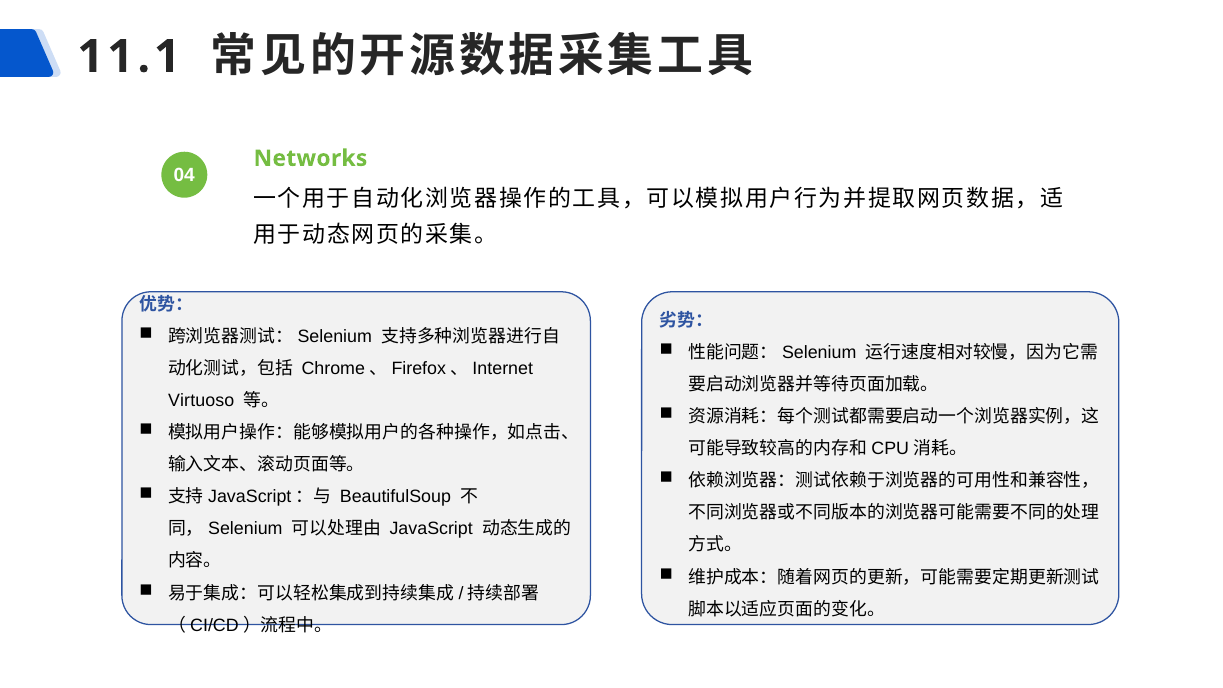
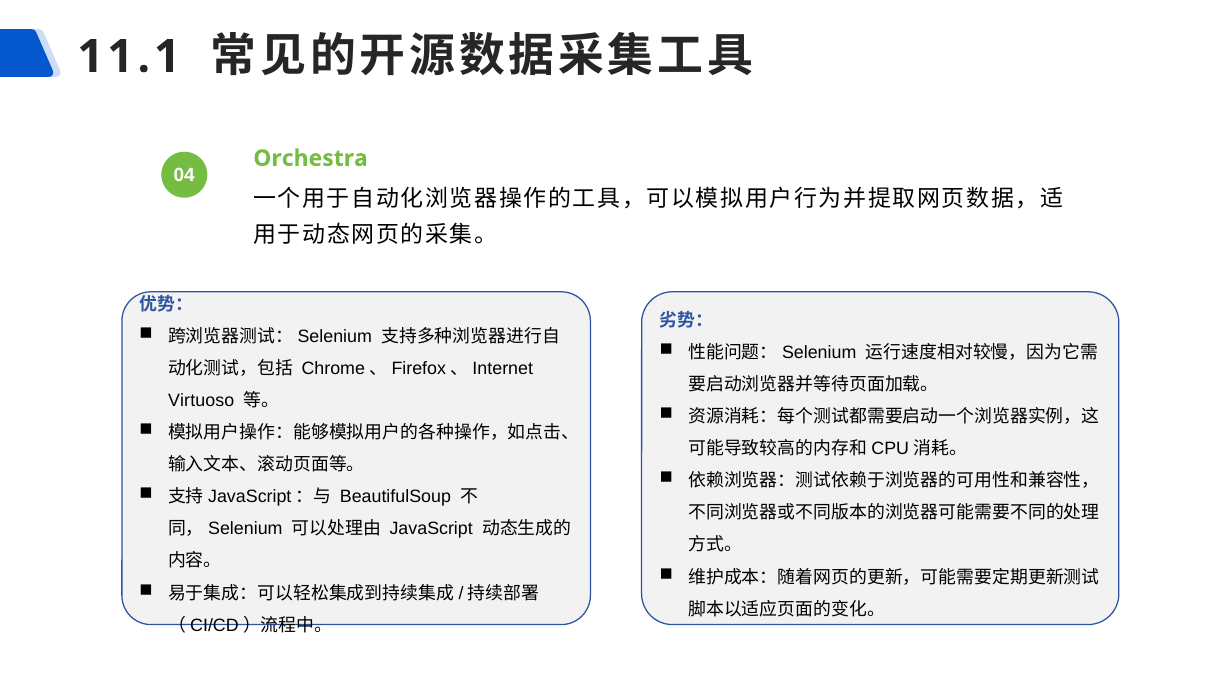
Networks: Networks -> Orchestra (311, 158)
